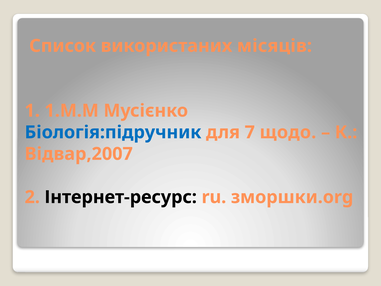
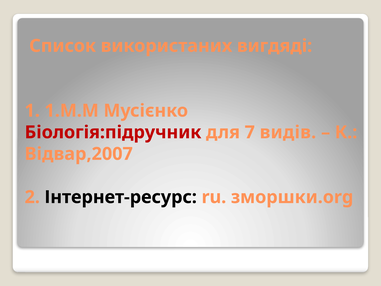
місяців: місяців -> вигдяді (275, 46)
Біологія:підручник colour: blue -> red (113, 132)
щодо: щодо -> видів (288, 132)
